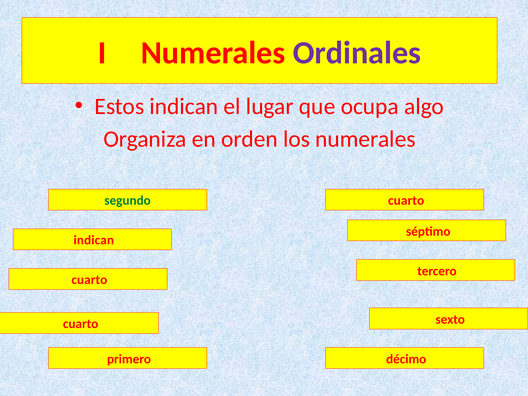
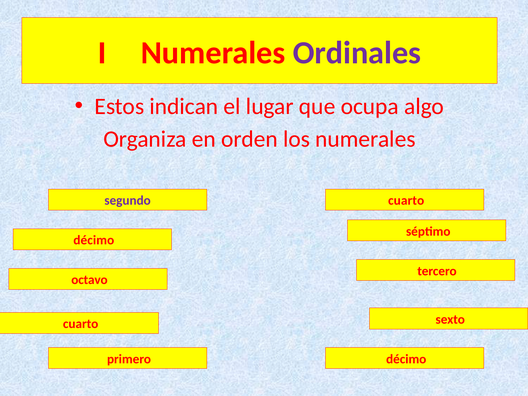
segundo colour: green -> purple (128, 201)
indican: indican -> décimo (94, 240)
cuarto: cuarto -> octavo (89, 280)
